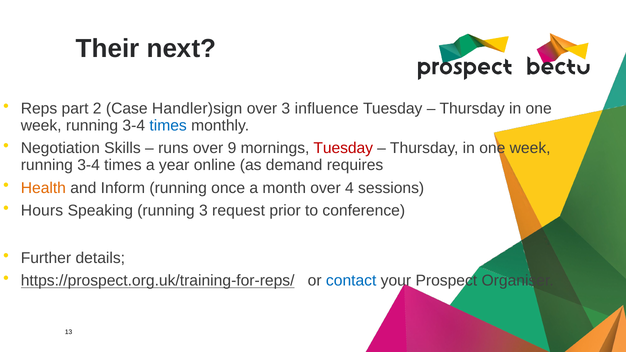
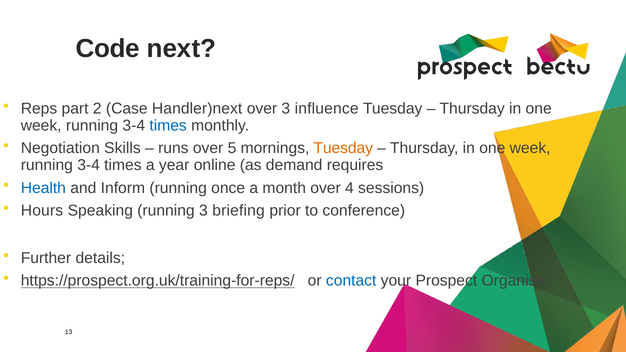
Their: Their -> Code (108, 48)
Handler)sign: Handler)sign -> Handler)next (197, 109)
9: 9 -> 5 (232, 148)
Tuesday colour: red -> orange (343, 148)
Health colour: orange -> blue (43, 188)
request: request -> briefing (238, 211)
